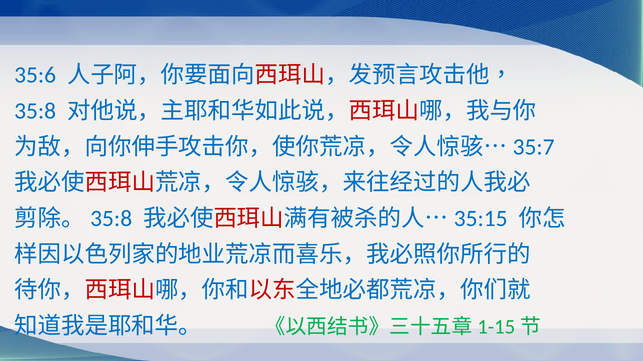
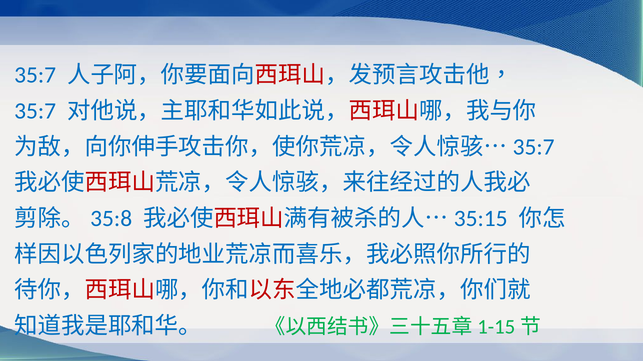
35:6: 35:6 -> 35:7 (35, 75)
35:8: 35:8 -> 35:7 (35, 111)
